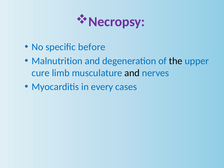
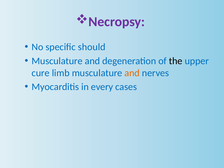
before: before -> should (92, 47)
Malnutrition: Malnutrition -> Musculature (57, 61)
and colour: black -> orange (132, 73)
